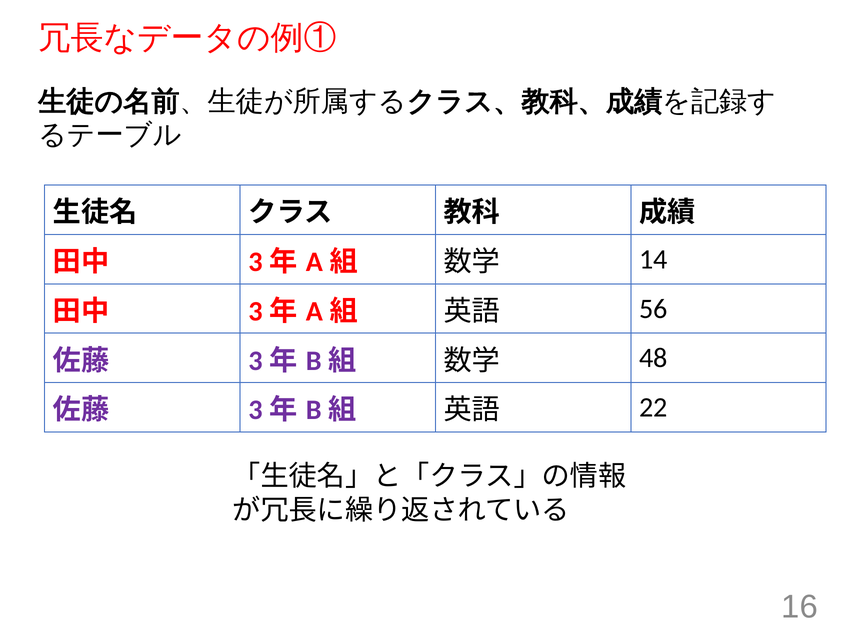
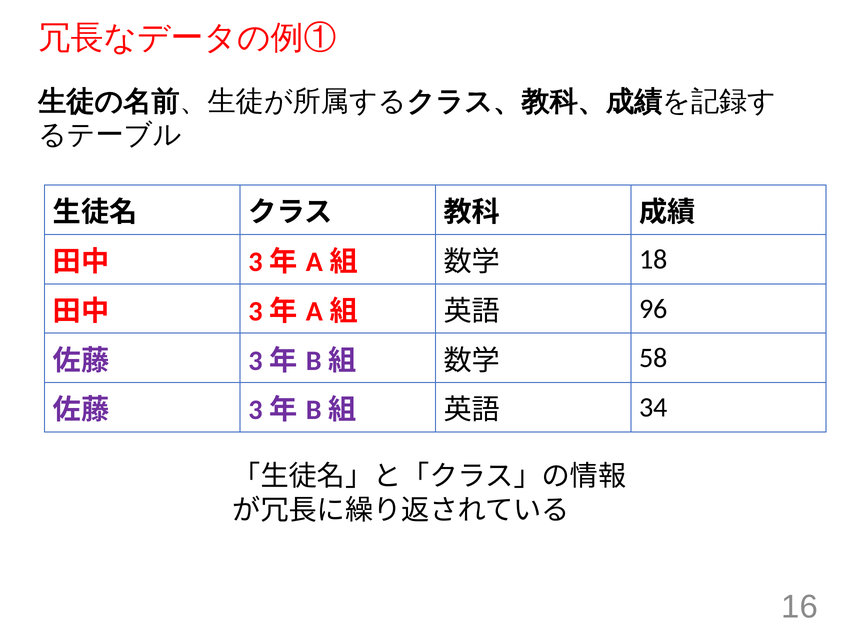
14: 14 -> 18 (653, 259)
56: 56 -> 96 (653, 309)
48: 48 -> 58 (653, 358)
22: 22 -> 34 (653, 407)
